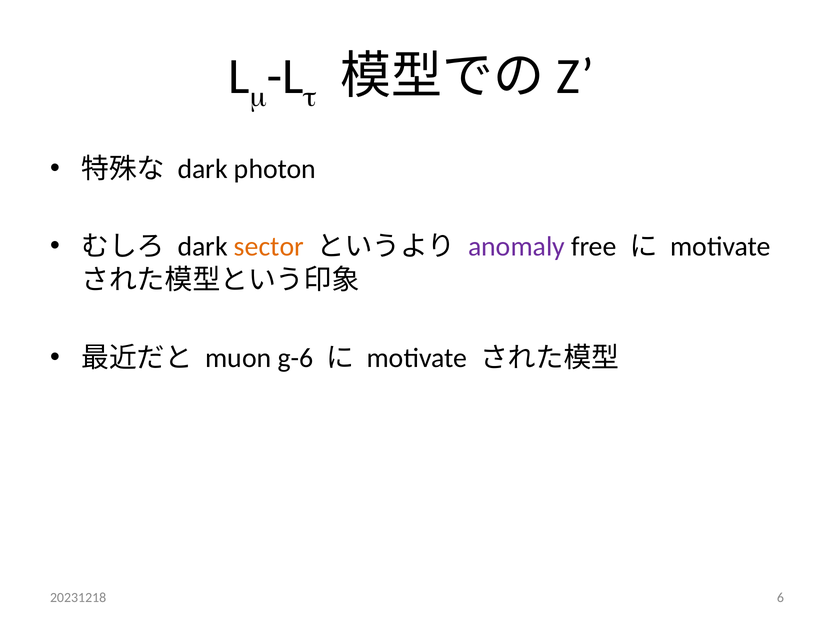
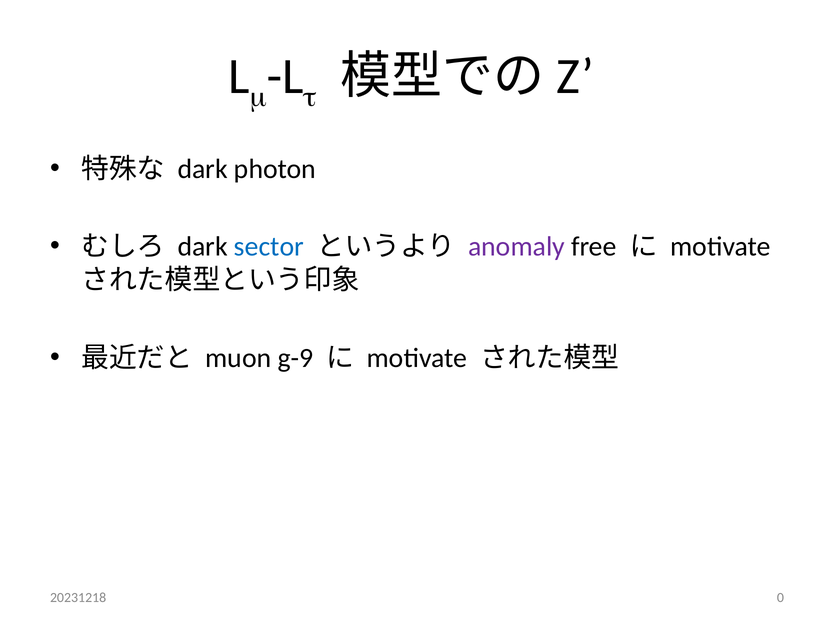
sector colour: orange -> blue (269, 247)
g-6: g-6 -> g-9 (295, 358)
6: 6 -> 0 (781, 597)
